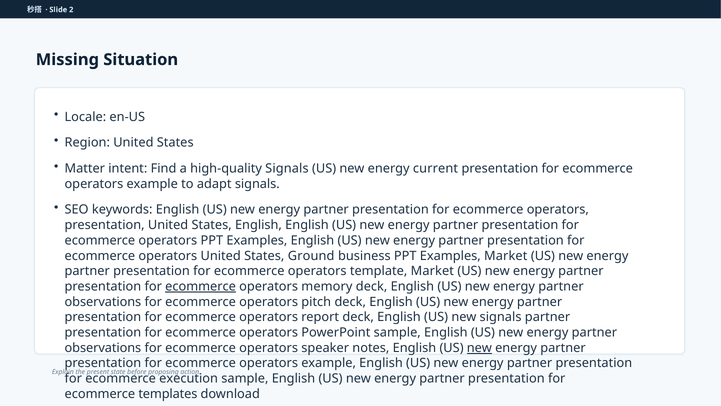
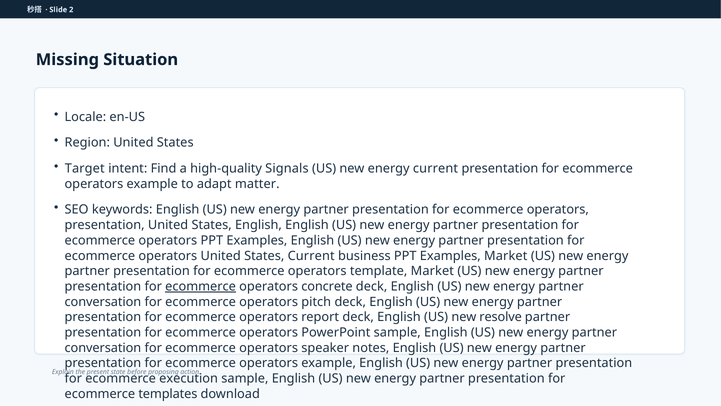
Matter: Matter -> Target (85, 168)
adapt signals: signals -> matter (257, 184)
States Ground: Ground -> Current (311, 256)
memory: memory -> concrete (327, 286)
observations: observations -> conversation (103, 302)
new signals: signals -> resolve (501, 317)
observations: observations -> conversation (103, 348)
new underline: present -> none (479, 348)
